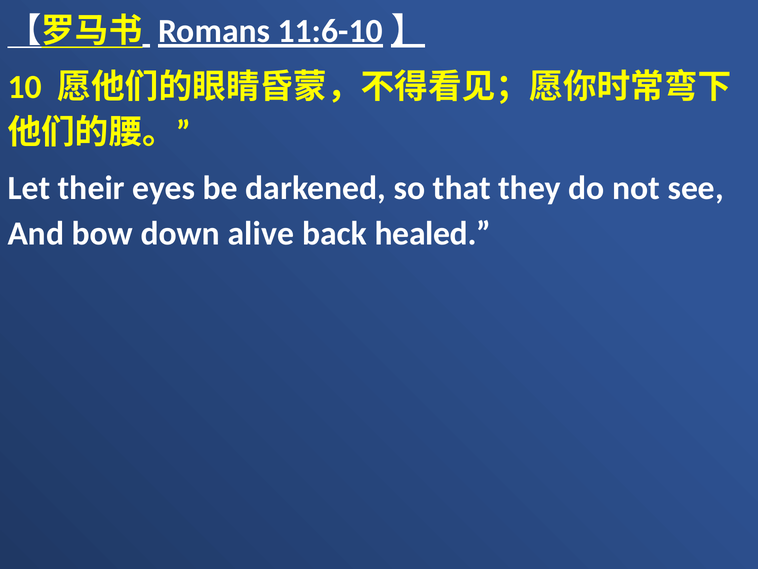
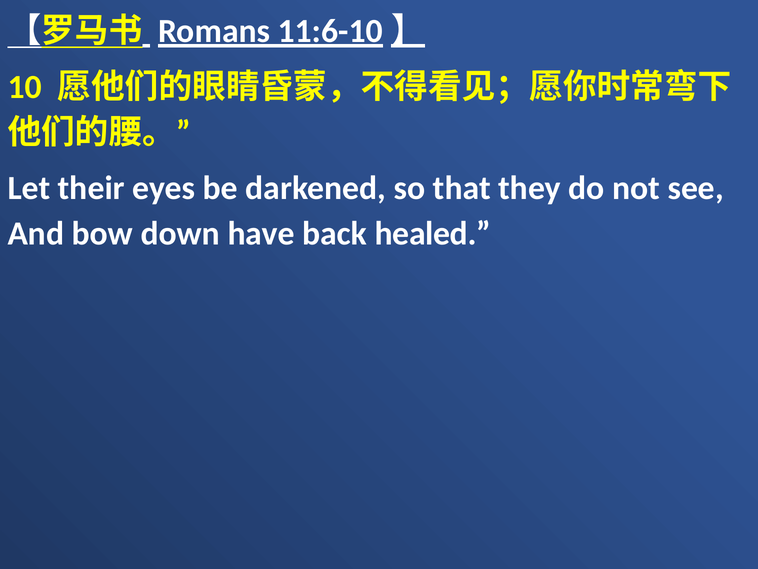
alive: alive -> have (261, 233)
